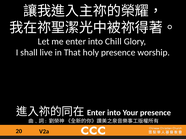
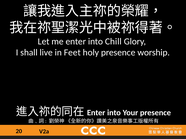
That: That -> Feet (72, 53)
